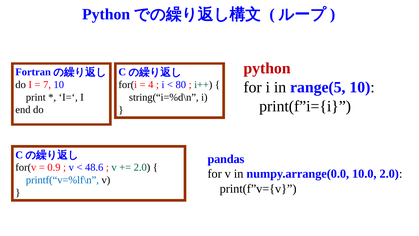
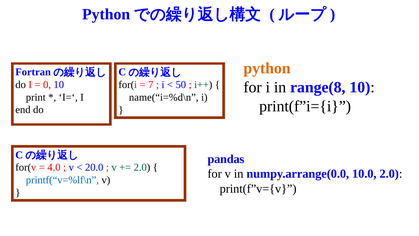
python colour: red -> orange (267, 68)
7: 7 -> 0 (47, 85)
4: 4 -> 7 (151, 85)
80: 80 -> 50 (181, 85)
range(5: range(5 -> range(8 (318, 87)
string(“i=%d\n: string(“i=%d\n -> name(“i=%d\n (164, 97)
0.9: 0.9 -> 4.0 (54, 167)
48.6: 48.6 -> 20.0 (94, 167)
